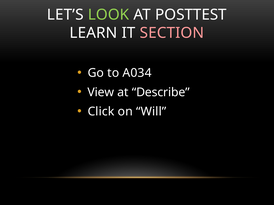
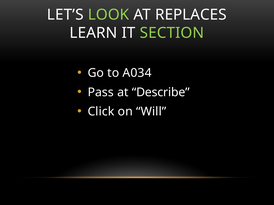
POSTTEST: POSTTEST -> REPLACES (191, 15)
SECTION colour: pink -> light green (172, 33)
View: View -> Pass (101, 92)
